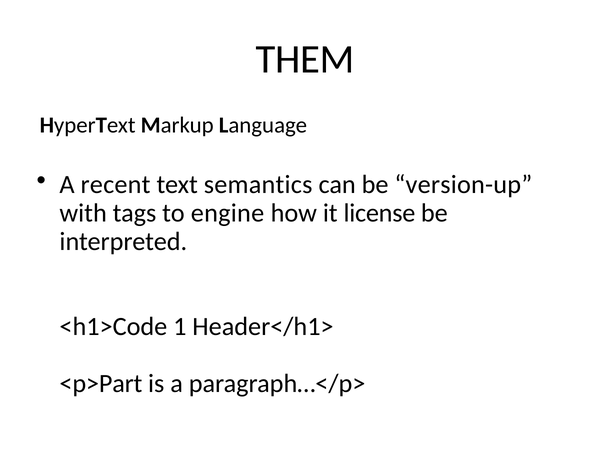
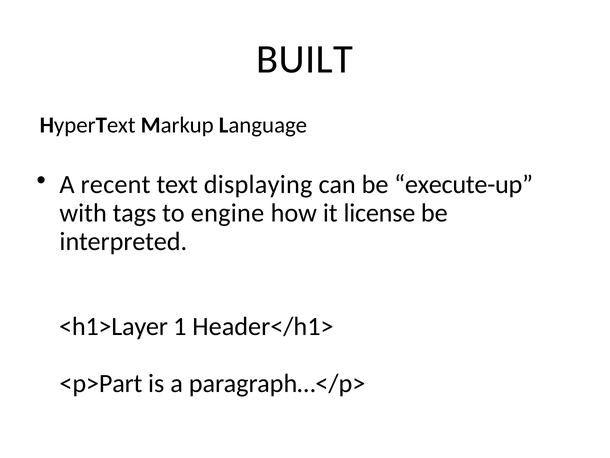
THEM: THEM -> BUILT (305, 59)
semantics: semantics -> displaying (258, 184)
version-up: version-up -> execute-up (464, 184)
<h1>Code: <h1>Code -> <h1>Layer (114, 326)
